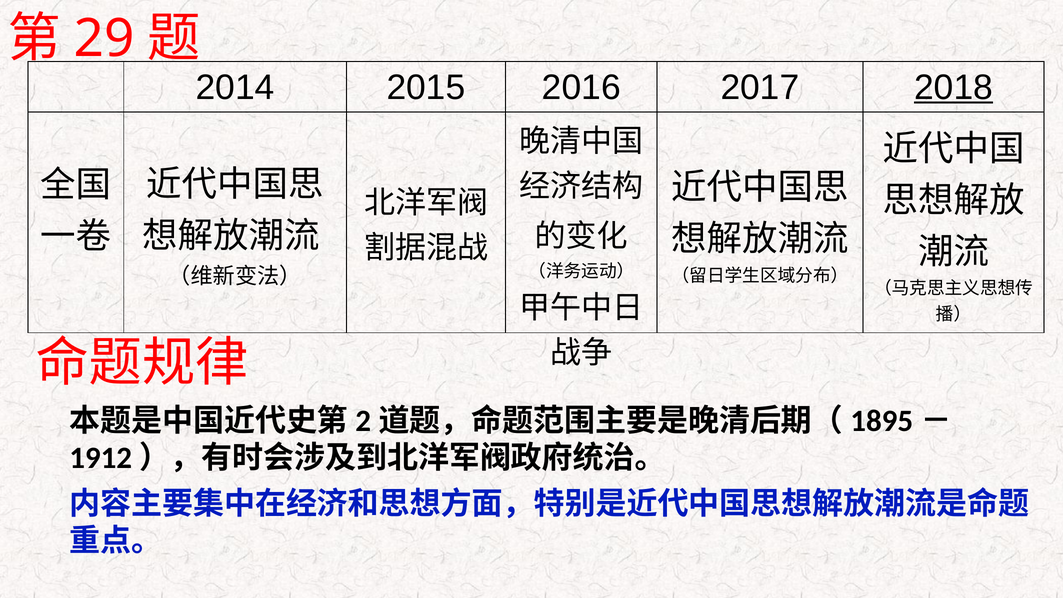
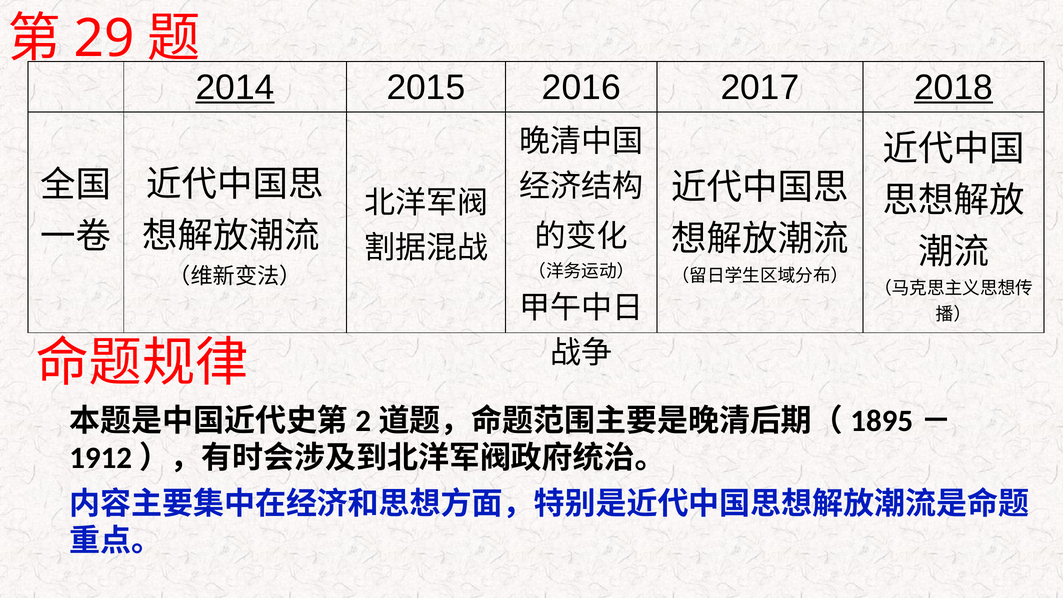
2014 underline: none -> present (235, 87)
